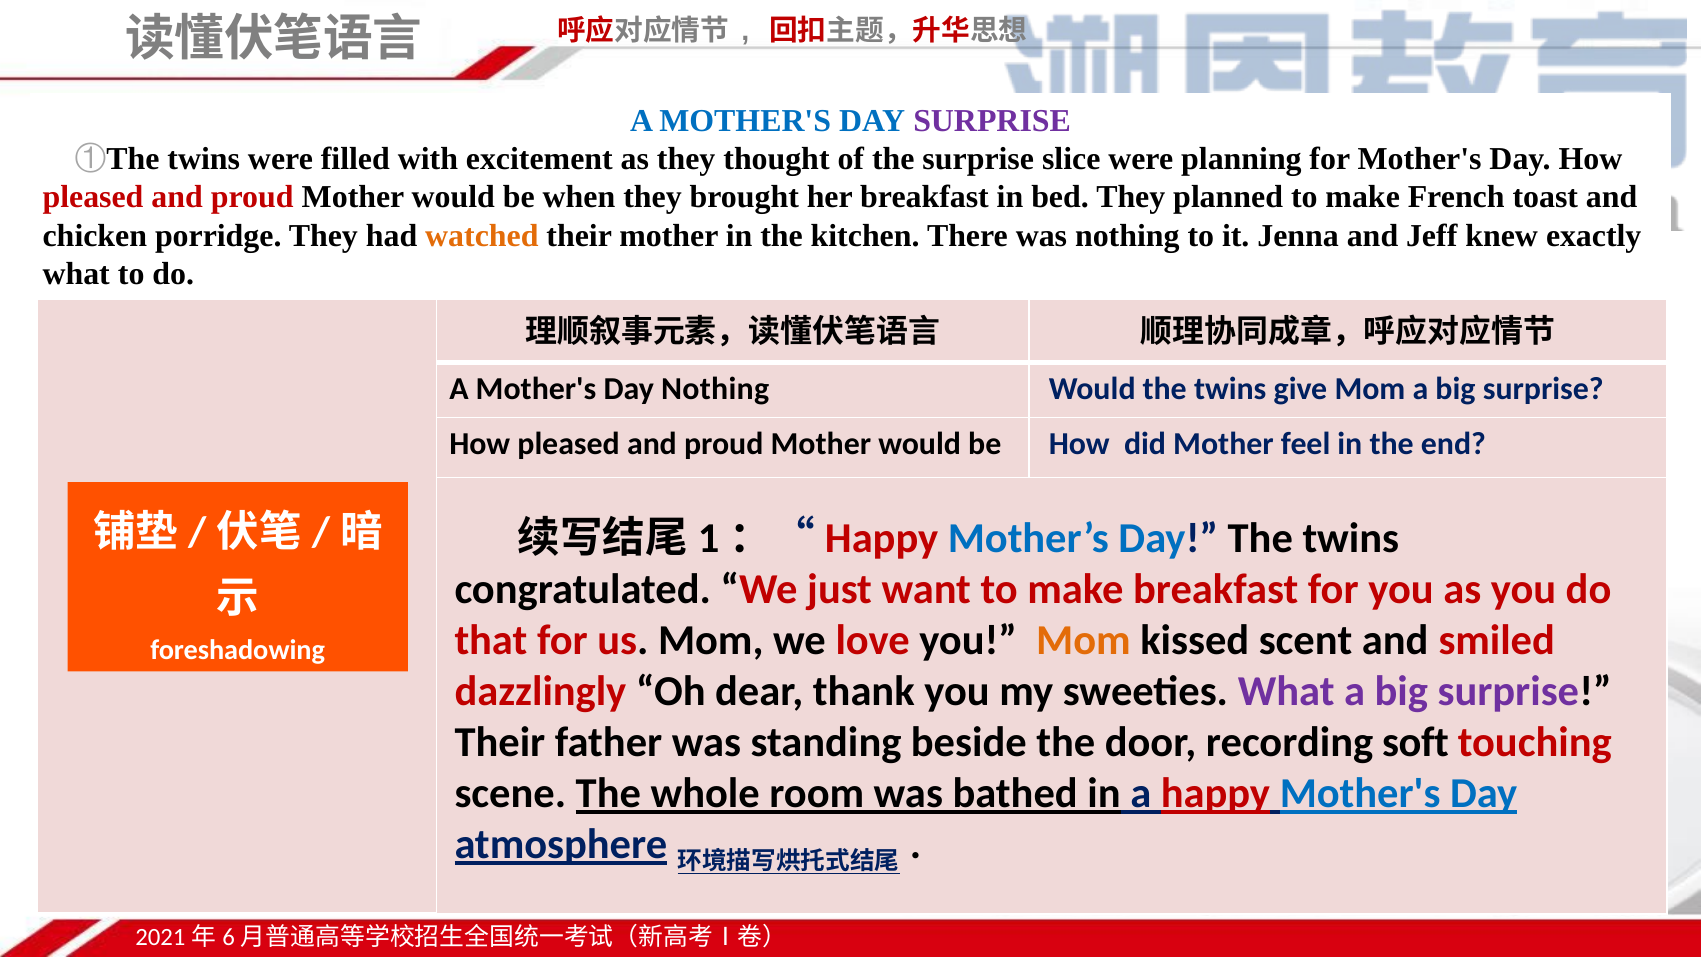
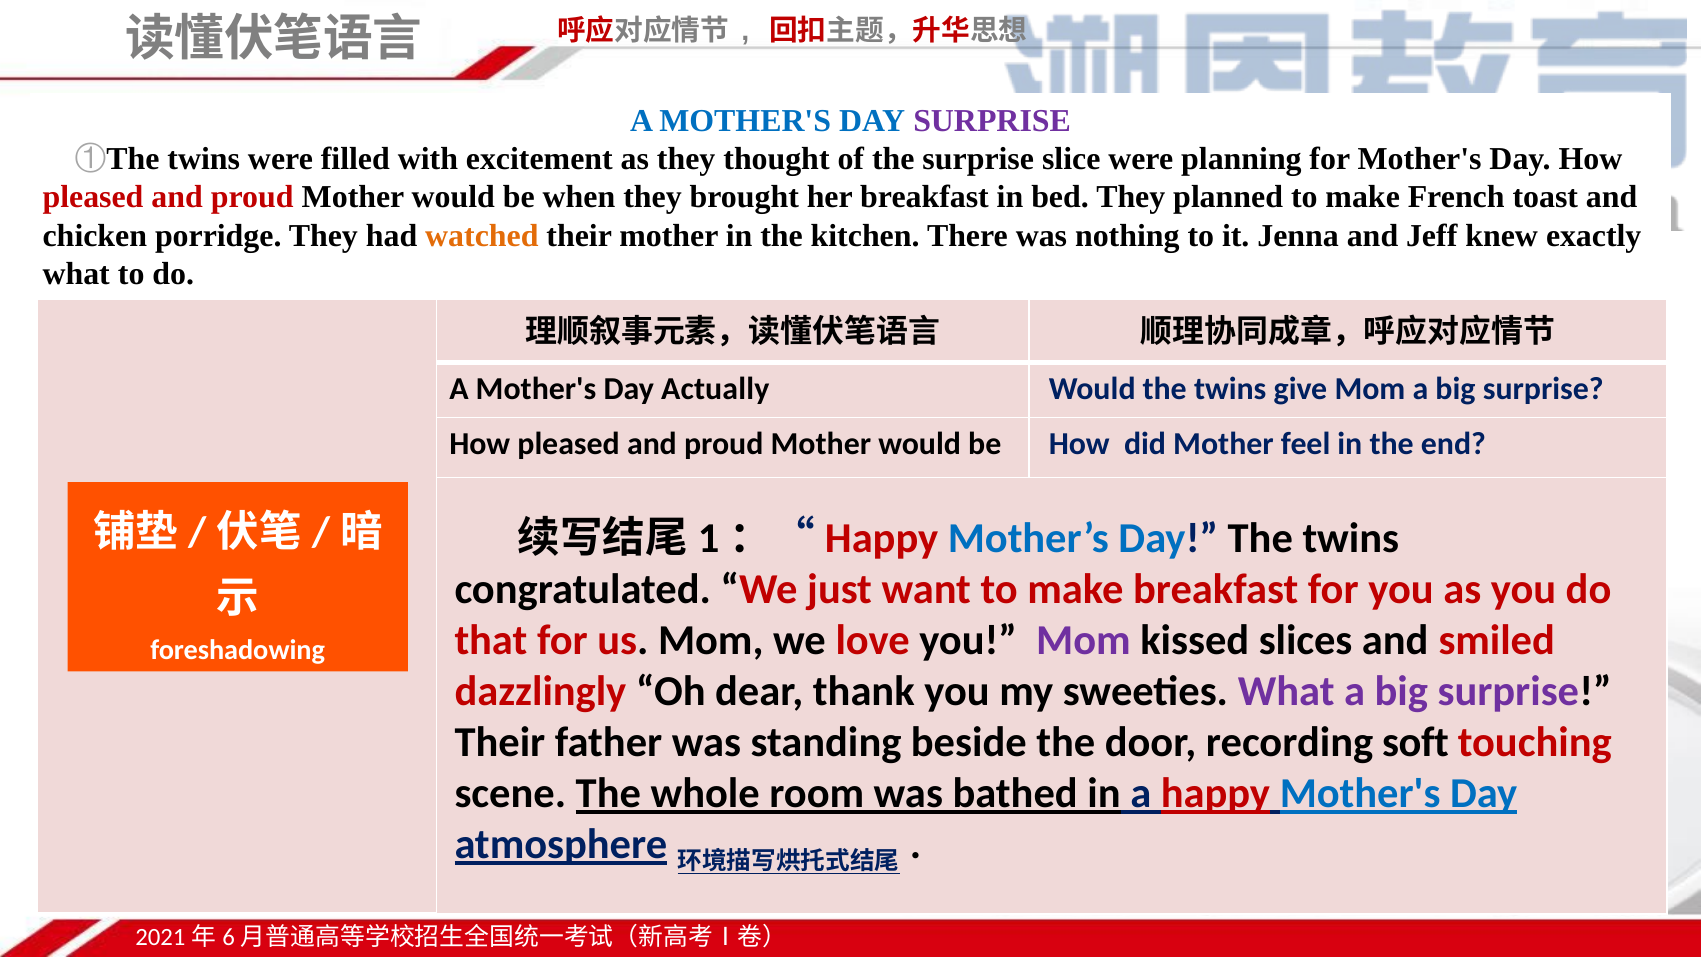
Day Nothing: Nothing -> Actually (715, 388)
Mom colour: orange -> purple (1083, 641)
scent: scent -> slices (1306, 641)
